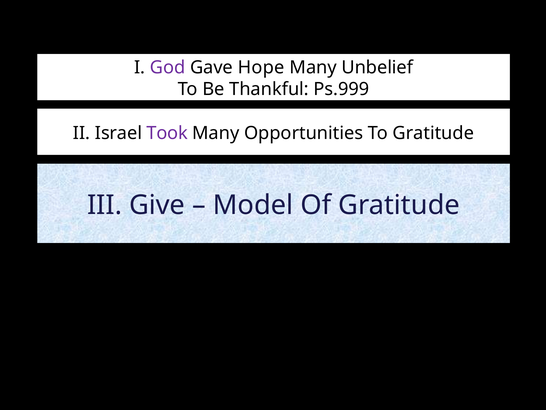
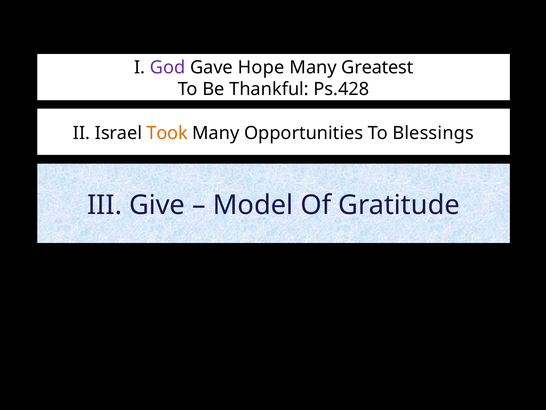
Unbelief: Unbelief -> Greatest (377, 67)
Ps.999: Ps.999 -> Ps.428 (341, 89)
Took colour: purple -> orange (167, 133)
To Gratitude: Gratitude -> Blessings (433, 133)
